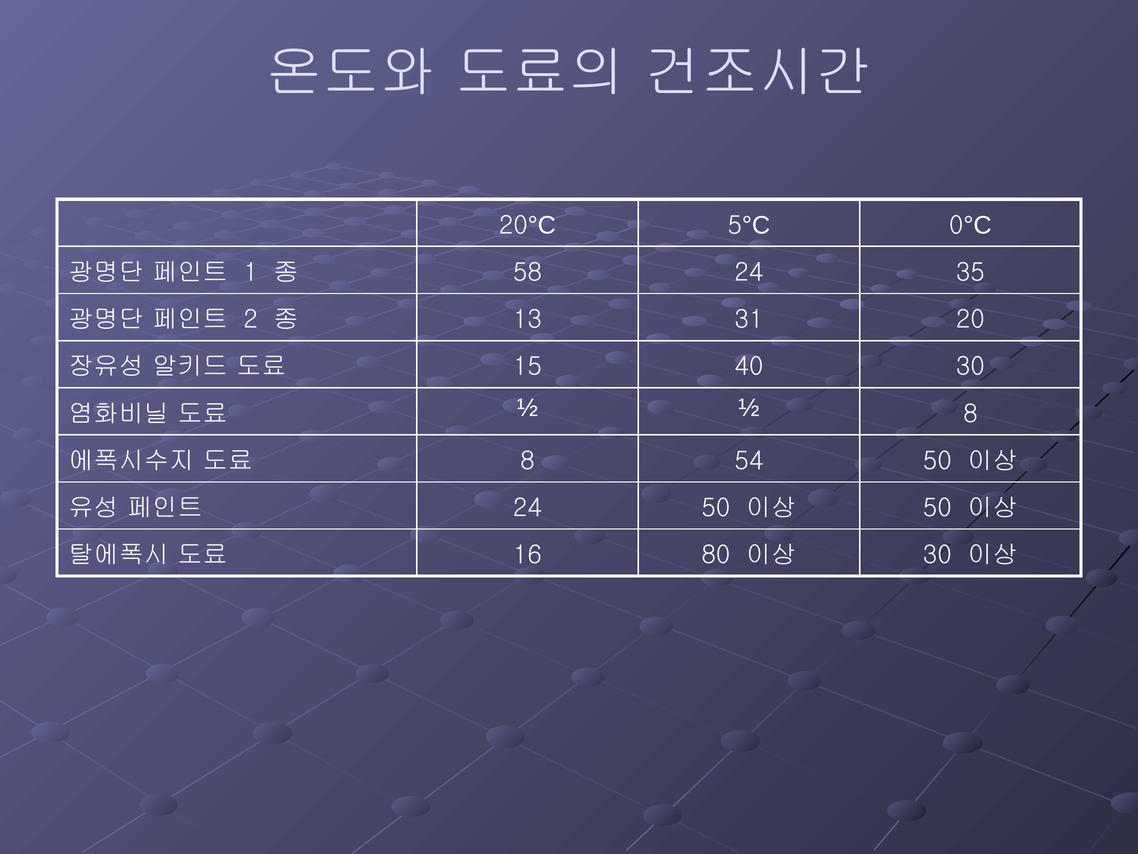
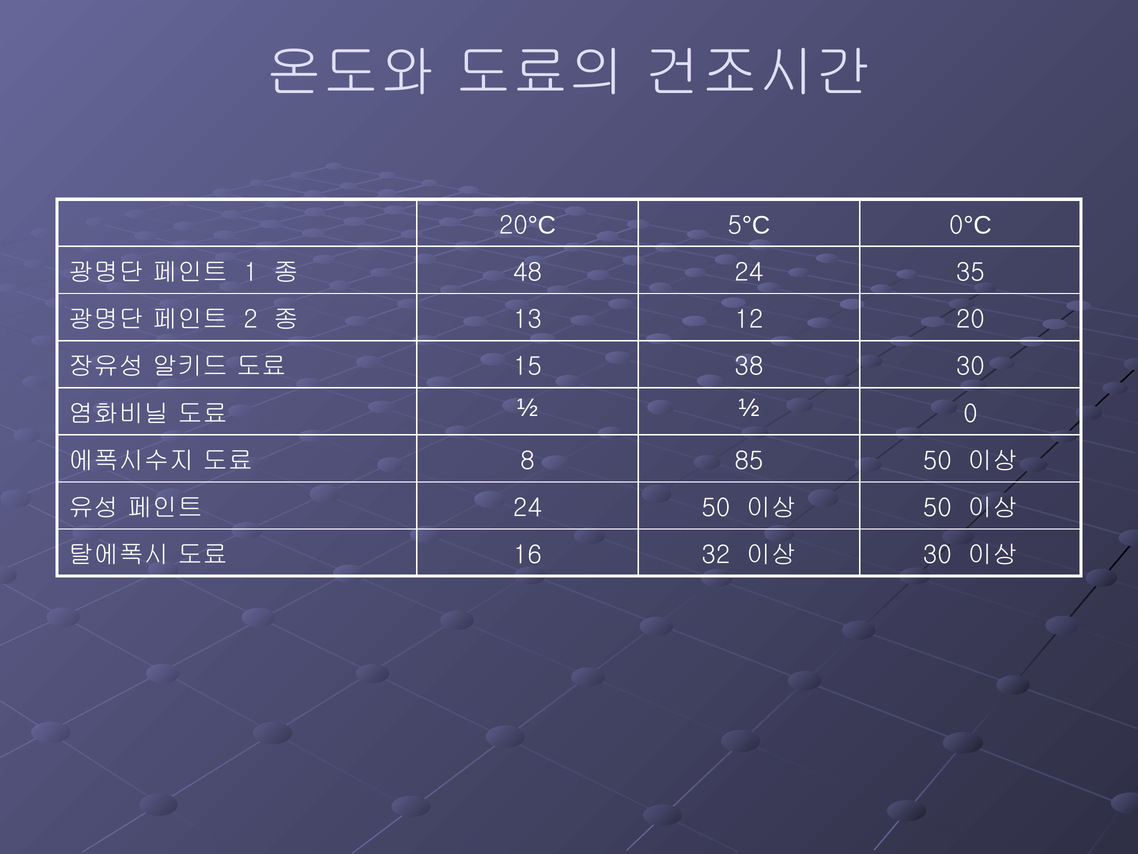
58: 58 -> 48 (527, 272)
31: 31 -> 12 (749, 319)
40: 40 -> 38 (749, 366)
½ 8: 8 -> 0 (970, 413)
54: 54 -> 85 (749, 461)
80: 80 -> 32 (716, 555)
